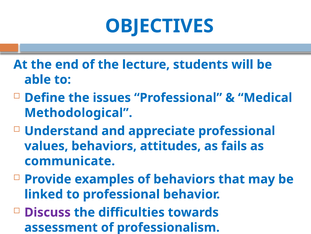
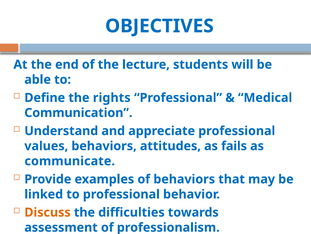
issues: issues -> rights (112, 97)
Methodological: Methodological -> Communication (78, 112)
Discuss colour: purple -> orange (48, 212)
